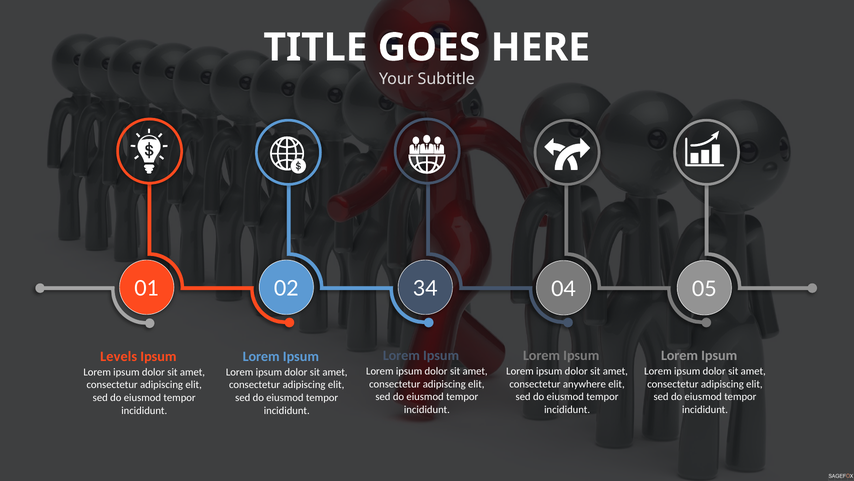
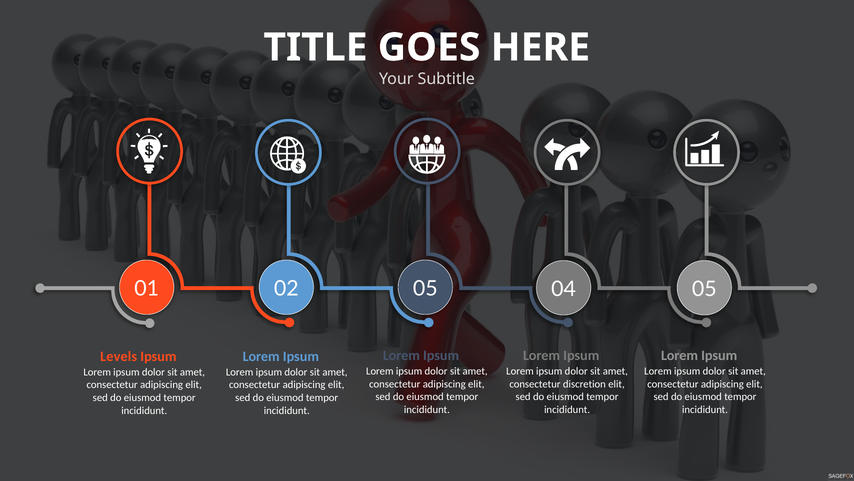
02 34: 34 -> 05 (425, 288)
anywhere: anywhere -> discretion (584, 384)
